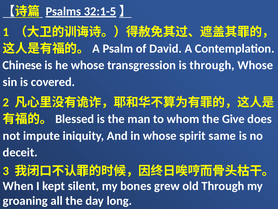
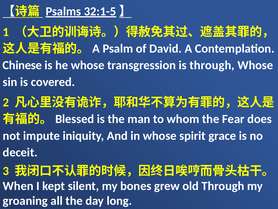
Give: Give -> Fear (233, 119)
same: same -> grace (222, 135)
